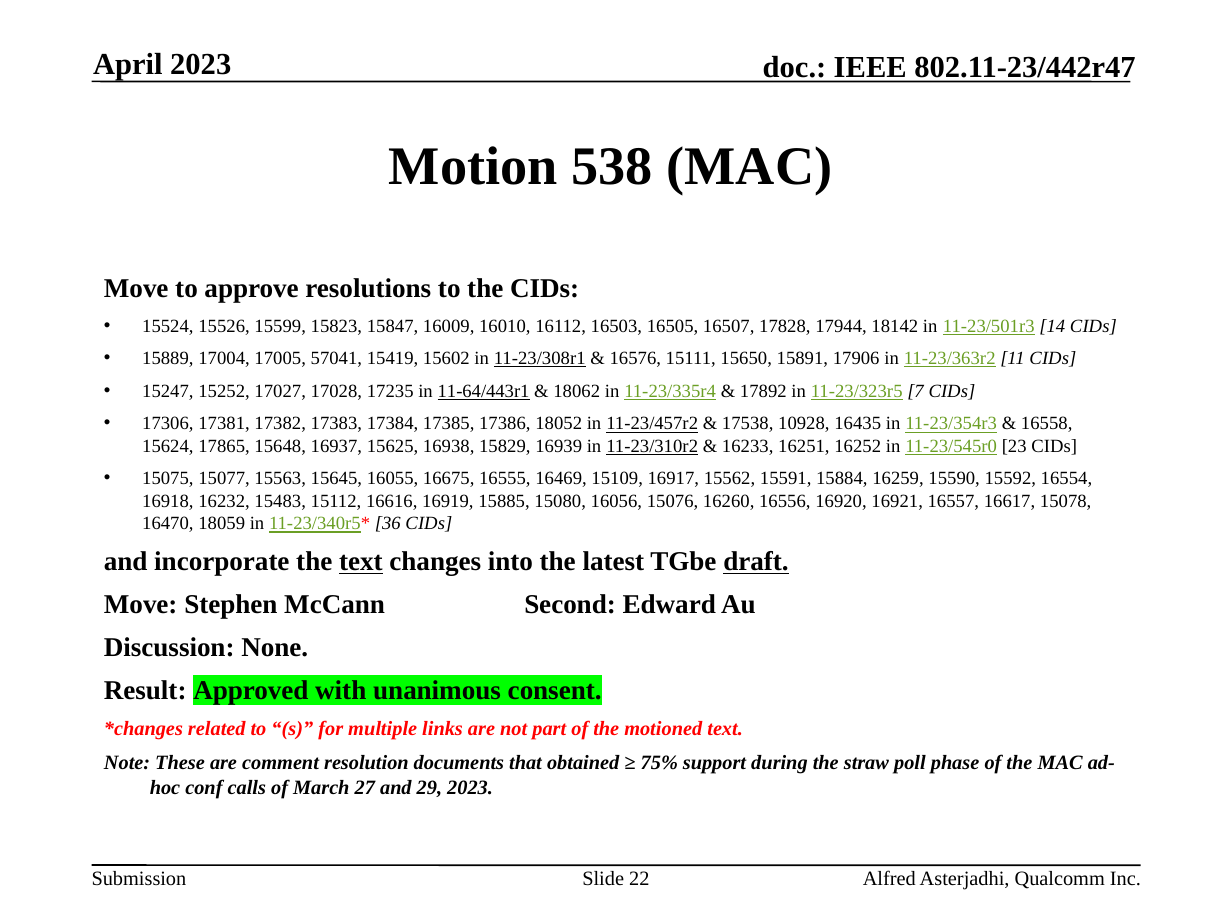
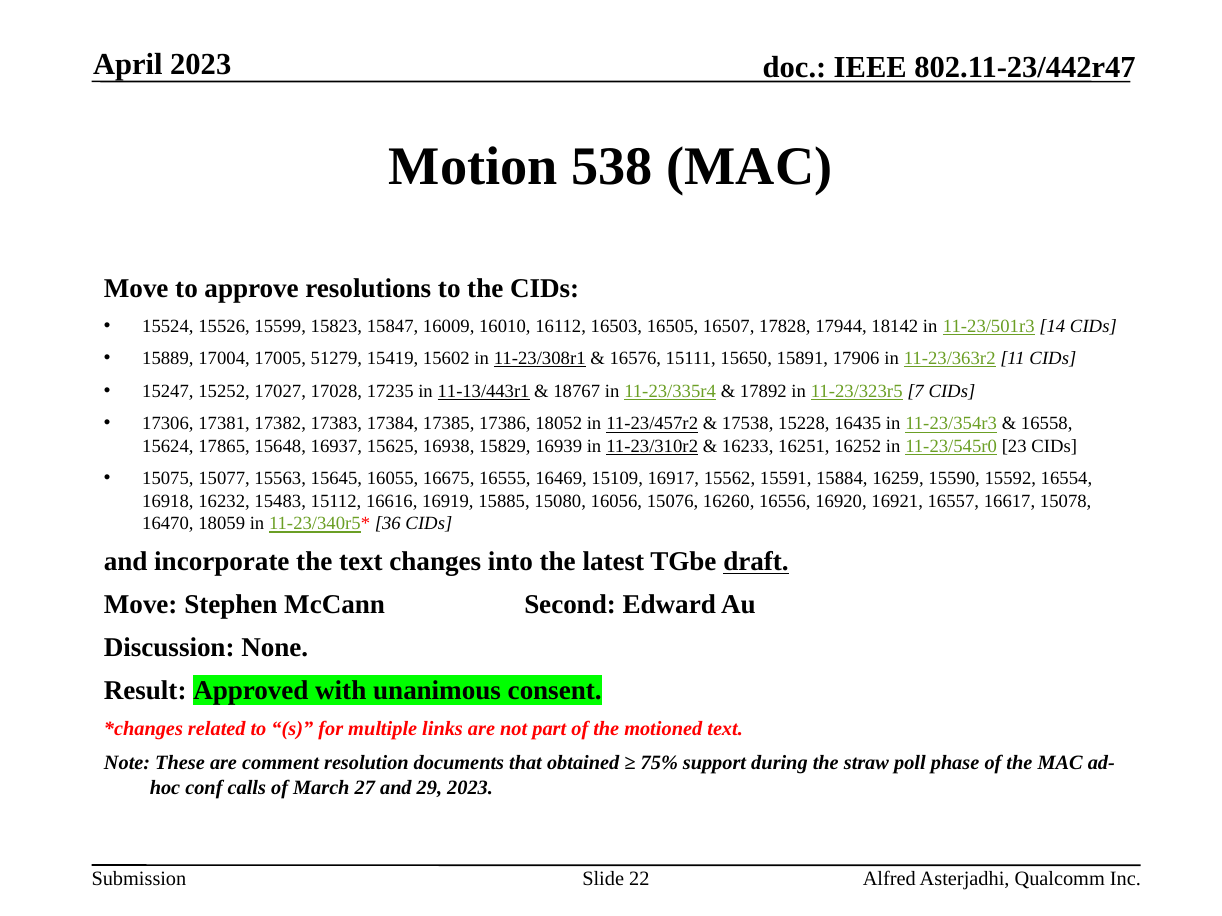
57041: 57041 -> 51279 (336, 359)
11-64/443r1: 11-64/443r1 -> 11-13/443r1 (484, 391)
18062: 18062 -> 18767 (577, 391)
10928: 10928 -> 15228 (804, 424)
text underline: present -> none (361, 562)
